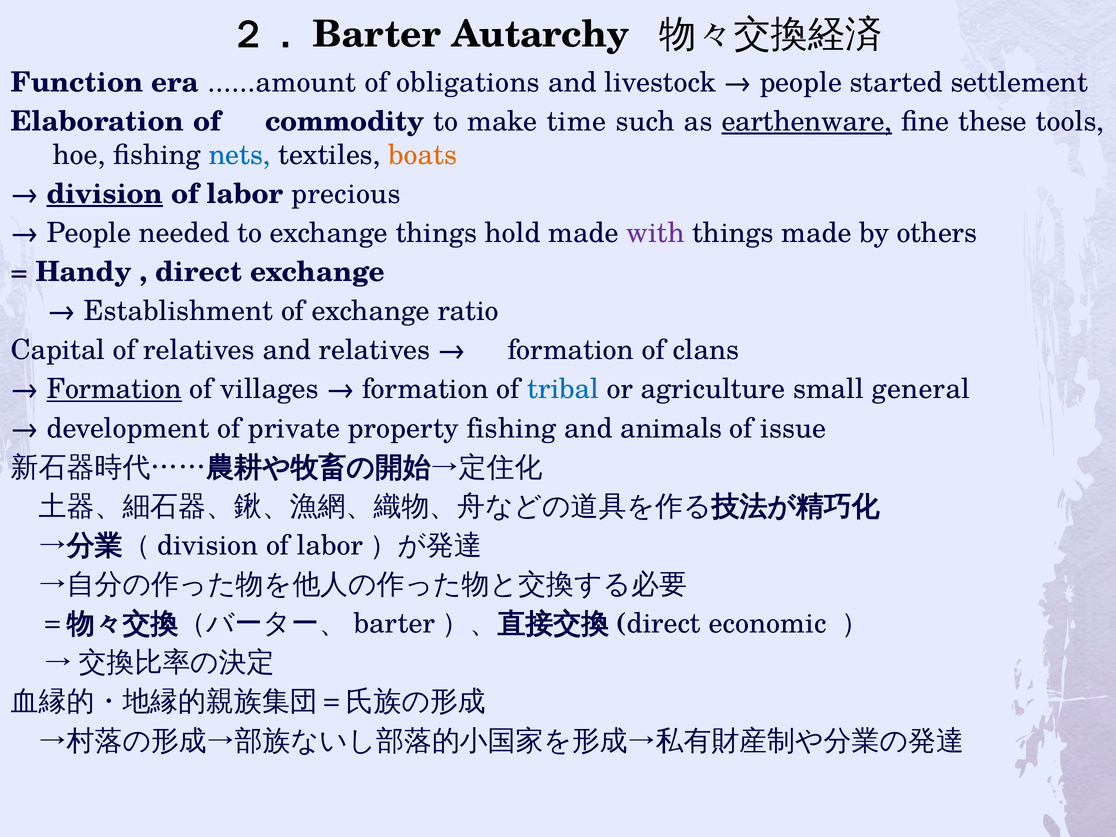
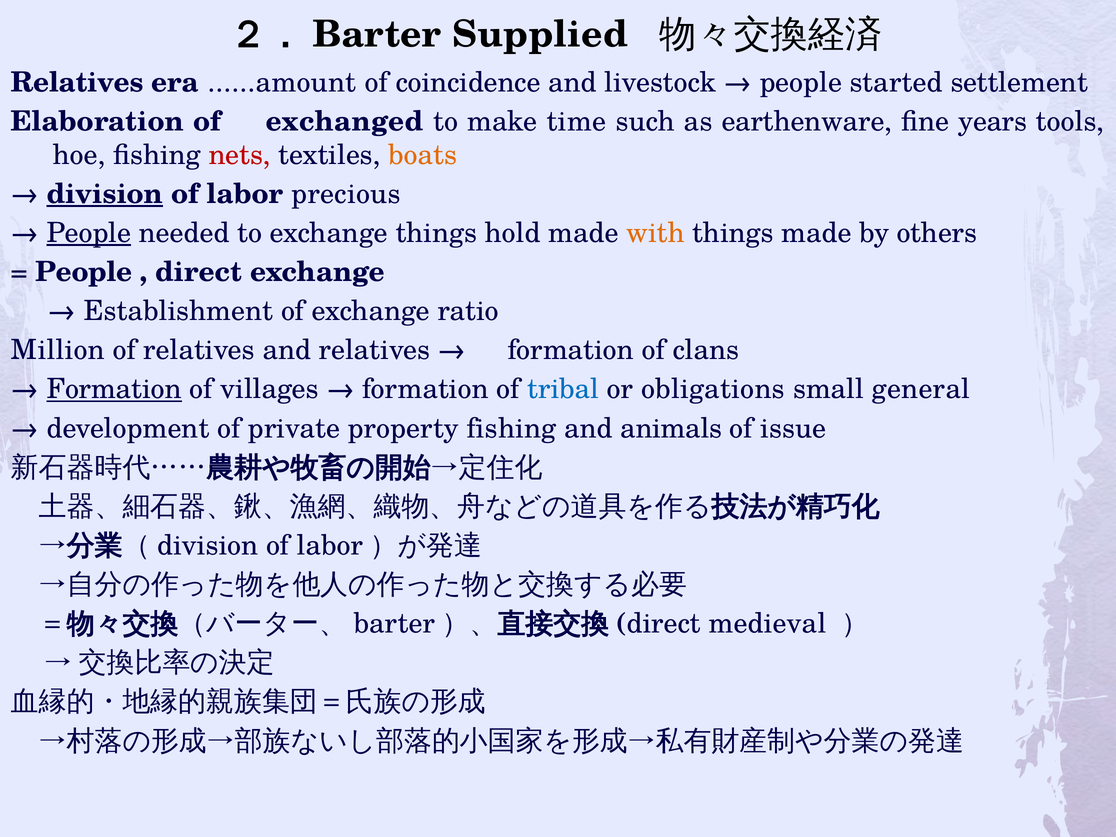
Autarchy: Autarchy -> Supplied (540, 34)
Function: Function -> Relatives (77, 82)
obligations: obligations -> coincidence (468, 82)
commodity: commodity -> exchanged (344, 121)
earthenware underline: present -> none (807, 121)
these: these -> years (993, 121)
nets colour: blue -> red (240, 155)
People underline: none -> present (89, 233)
with colour: purple -> orange (656, 233)
Handy: Handy -> People (84, 272)
Capital: Capital -> Million (58, 350)
agriculture: agriculture -> obligations (713, 389)
economic: economic -> medieval (767, 624)
